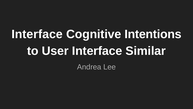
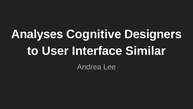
Interface: Interface -> Analyses (37, 34)
Intentions: Intentions -> Designers (153, 34)
